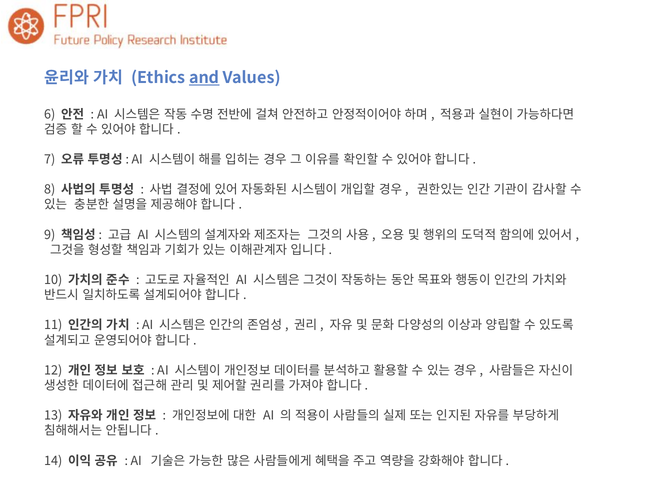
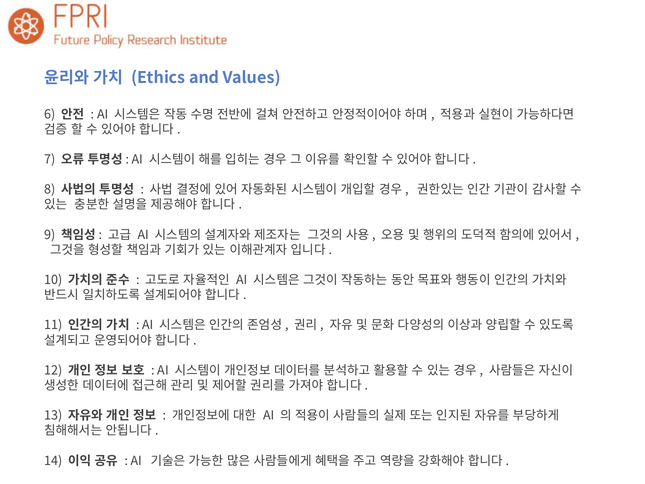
and underline: present -> none (204, 78)
